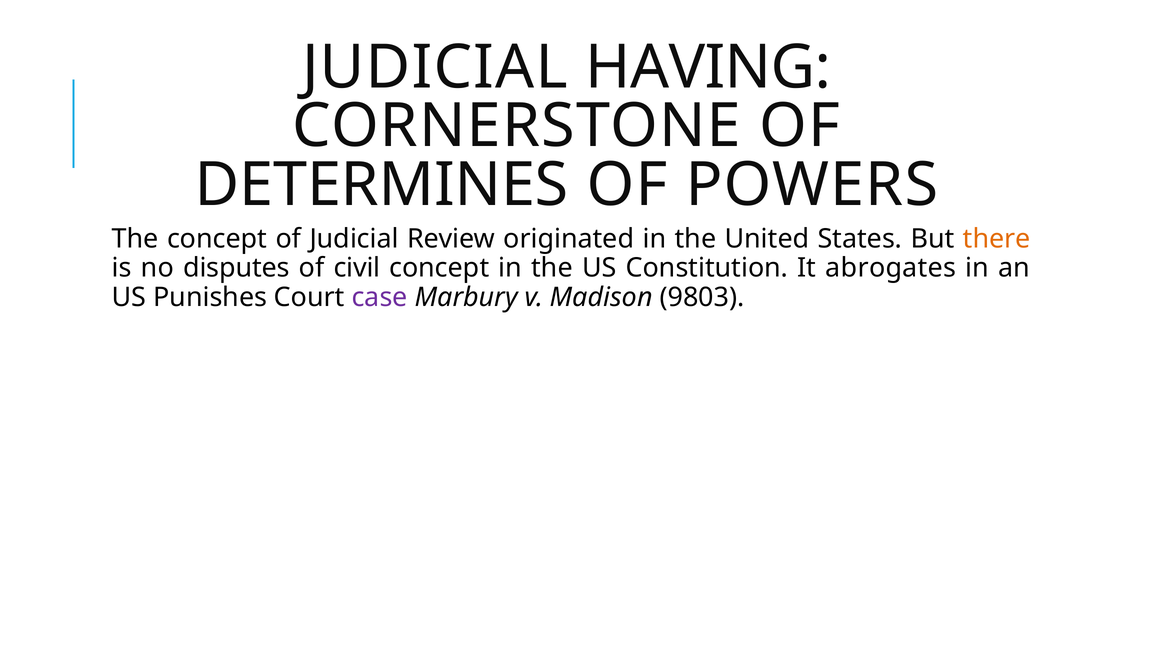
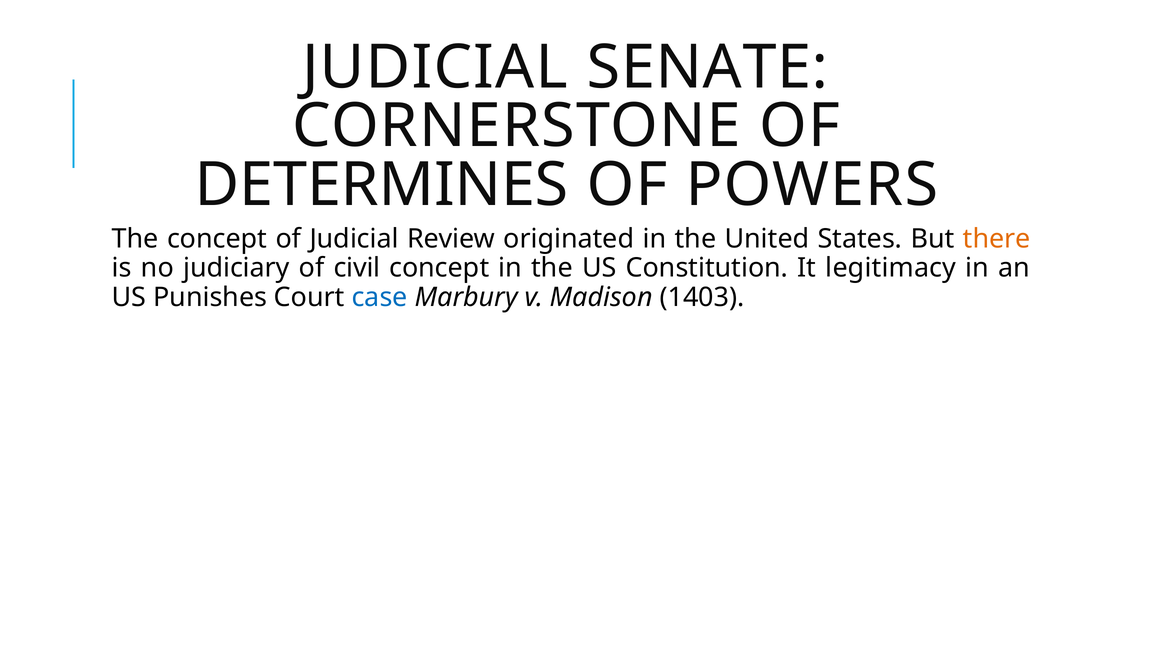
HAVING: HAVING -> SENATE (708, 67)
disputes: disputes -> judiciary (236, 268)
abrogates: abrogates -> legitimacy (891, 268)
case colour: purple -> blue (380, 297)
9803: 9803 -> 1403 (702, 297)
